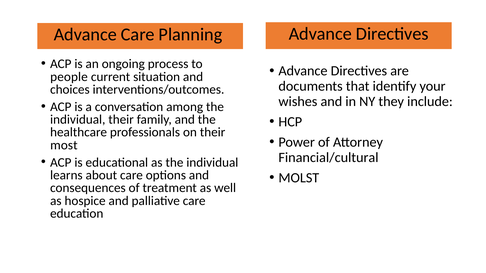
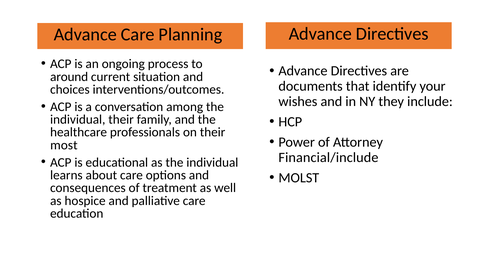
people: people -> around (69, 77)
Financial/cultural: Financial/cultural -> Financial/include (328, 158)
